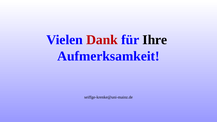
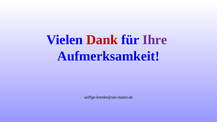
Ihre colour: black -> purple (155, 40)
